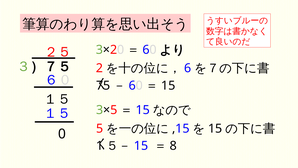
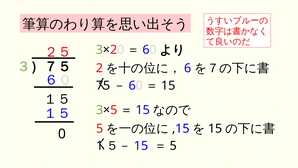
8: 8 -> 5 (173, 145)
